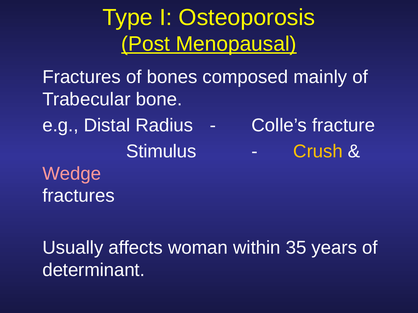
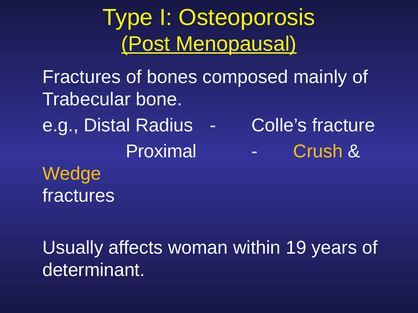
Stimulus: Stimulus -> Proximal (161, 152)
Wedge colour: pink -> yellow (72, 174)
35: 35 -> 19 (296, 248)
